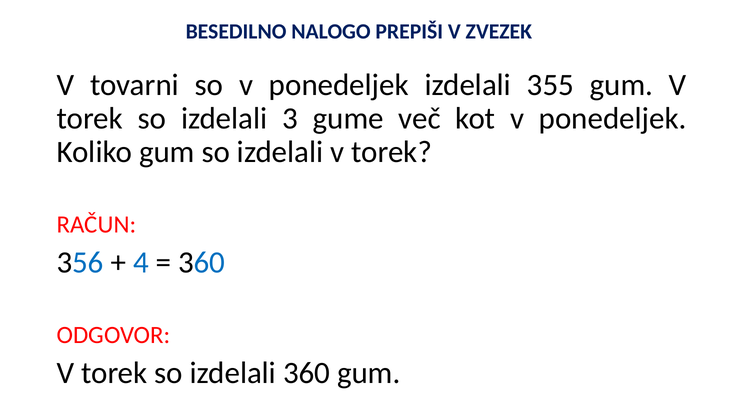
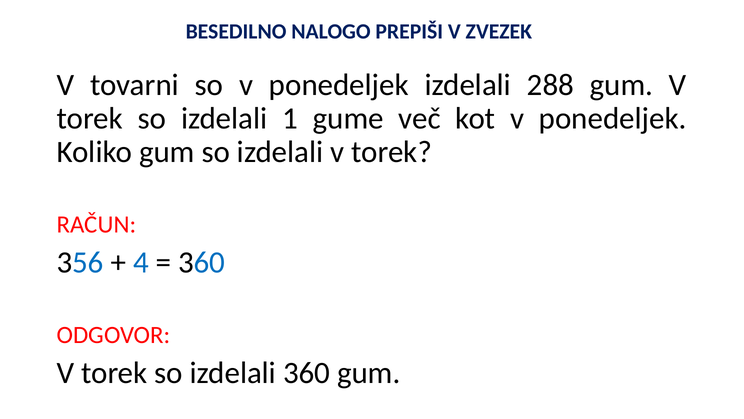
355: 355 -> 288 (550, 85)
3: 3 -> 1 (290, 118)
